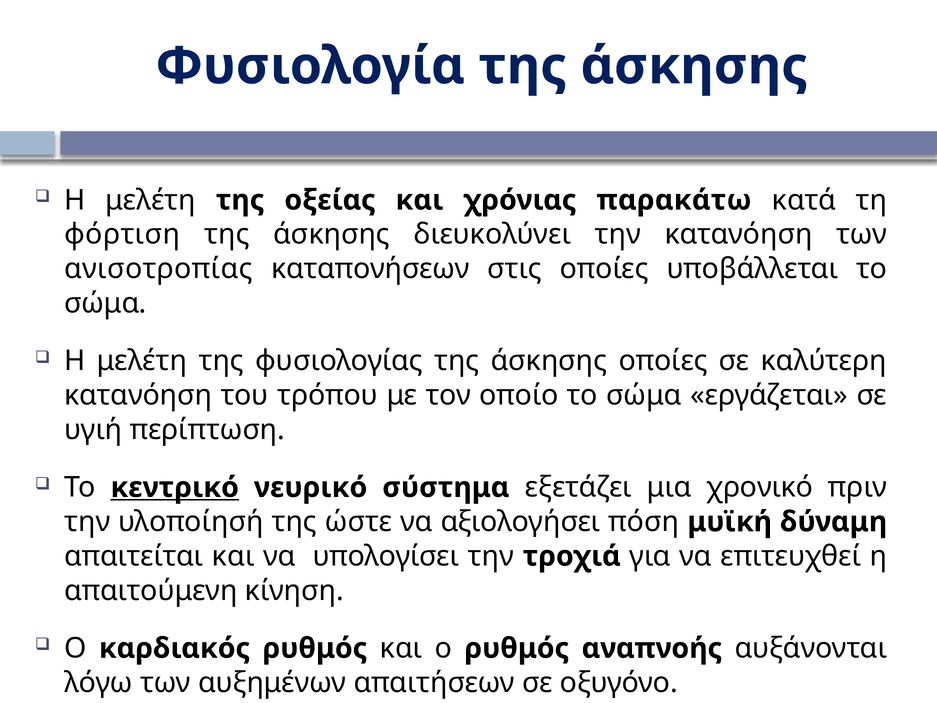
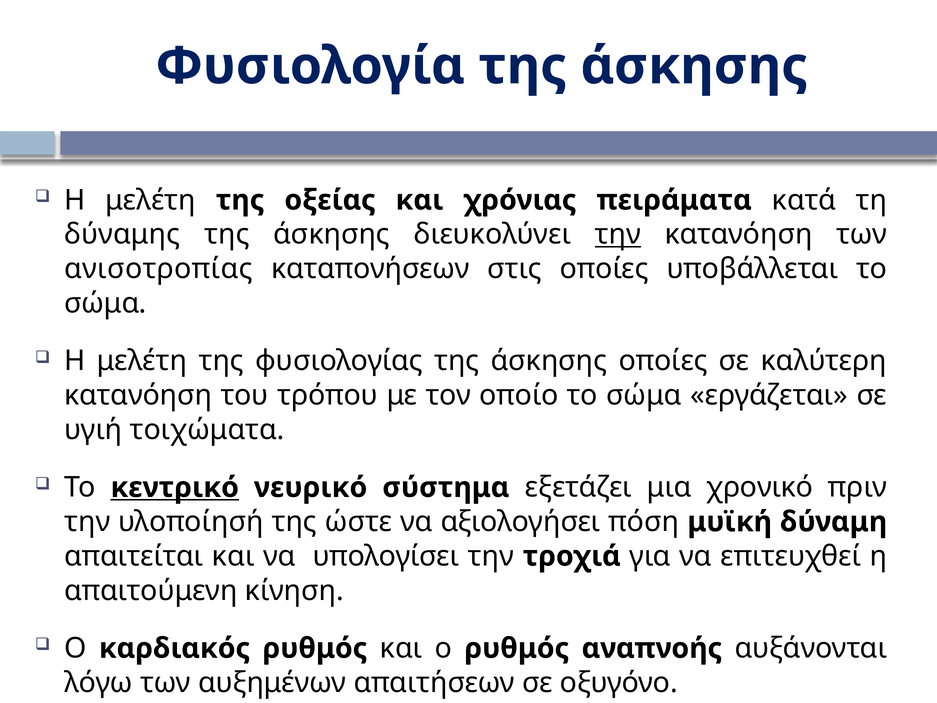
παρακάτω: παρακάτω -> πειράματα (674, 200)
φόρτιση: φόρτιση -> δύναμης (122, 234)
την underline: none -> present (618, 234)
περίπτωση: περίπτωση -> τοιχώματα (207, 430)
